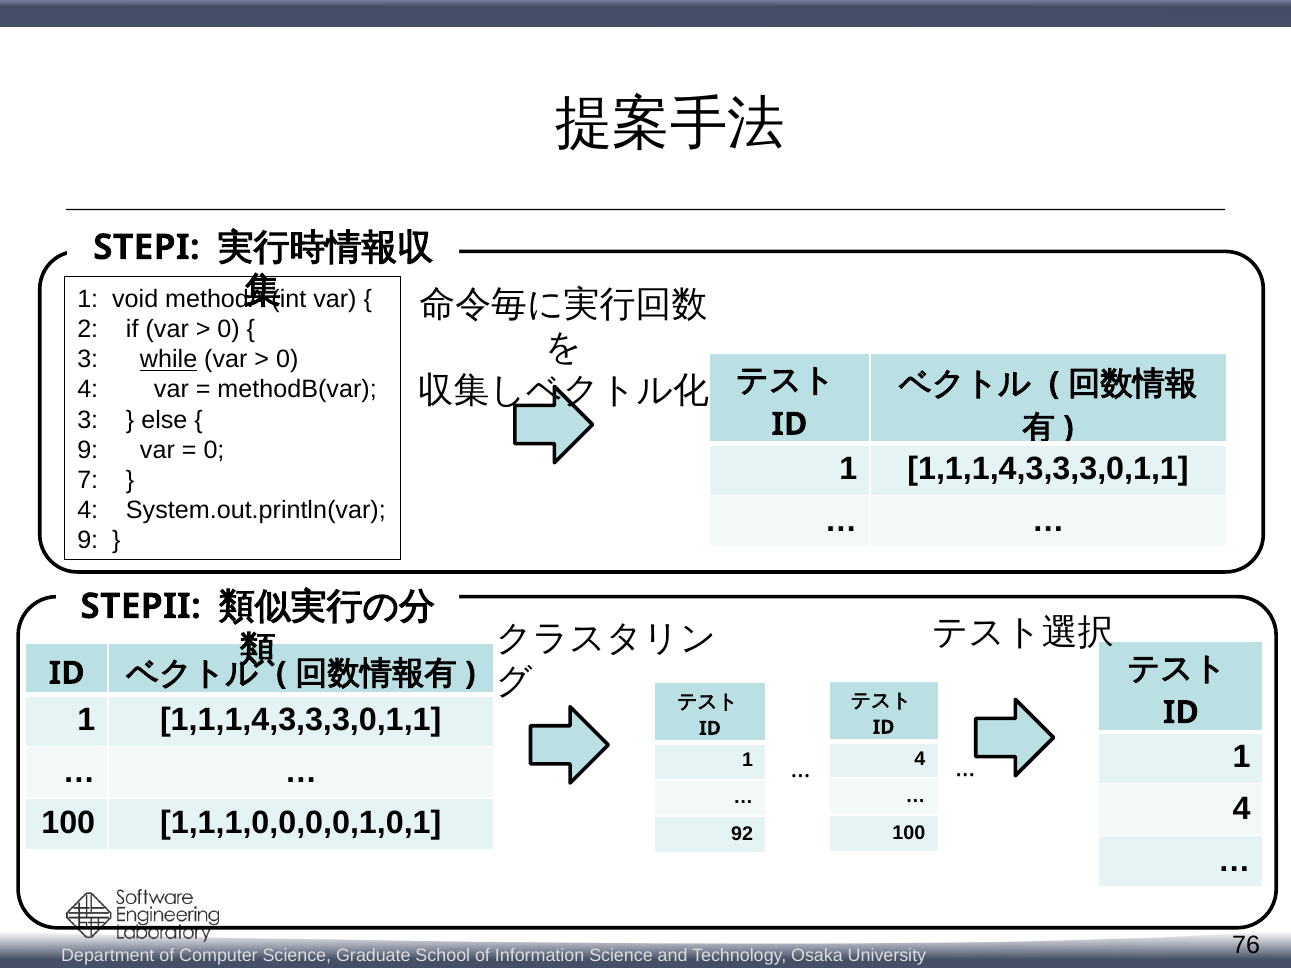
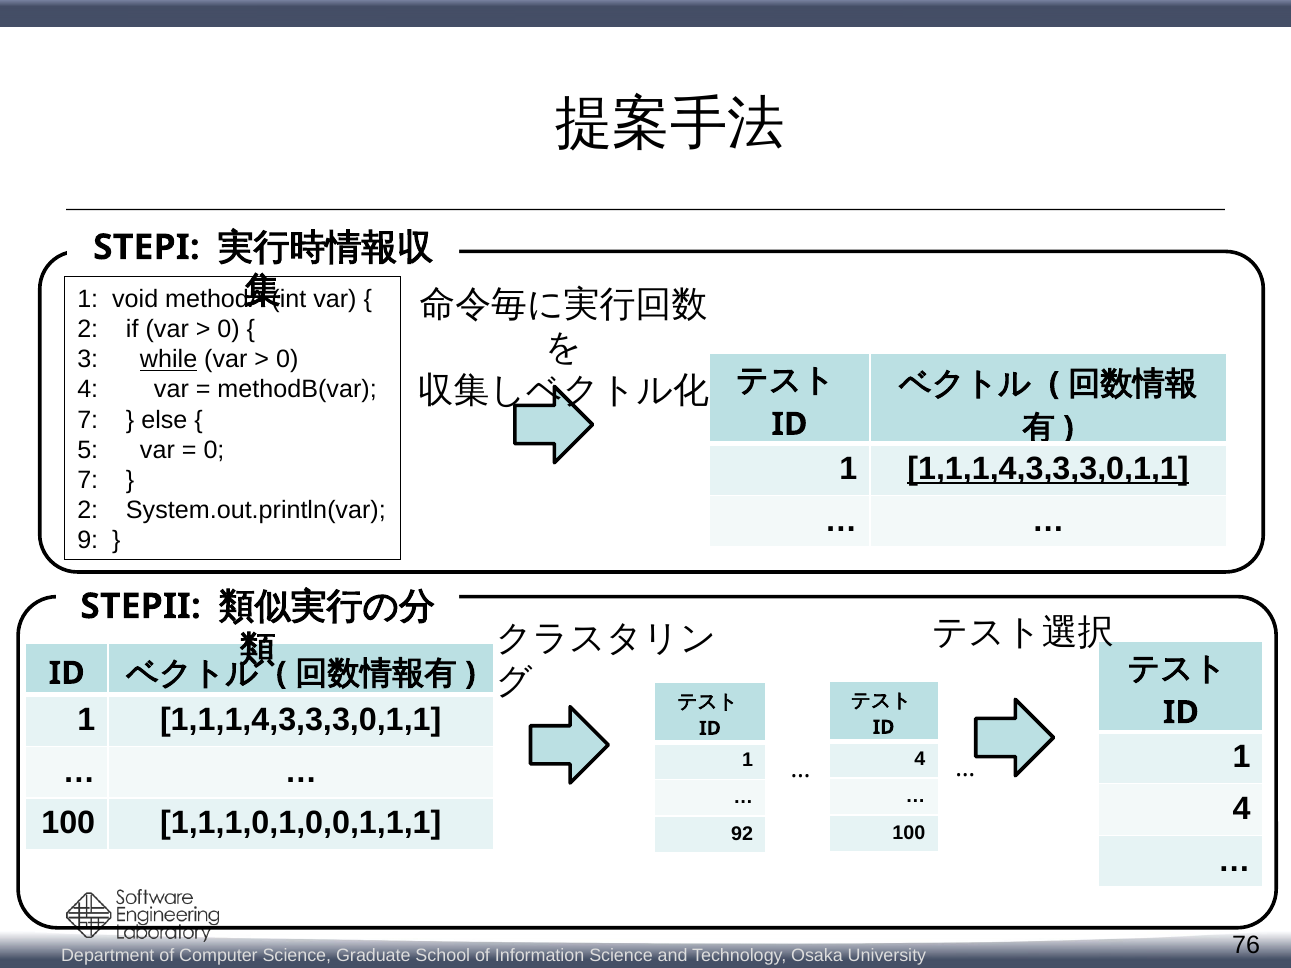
3: 3 -> 7 (88, 420)
9: 9 -> 5 (88, 450)
1,1,1,4,3,3,3,0,1,1 underline: none -> present (1048, 469)
4: 4 -> 2 (88, 510)
1,1,1,0,0,0,0,1,0,1: 1,1,1,0,0,0,0,1,0,1 -> 1,1,1,0,1,0,0,1,1,1 (301, 823)
